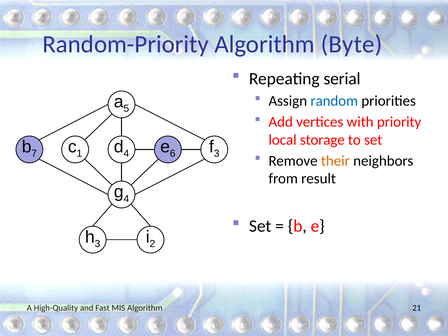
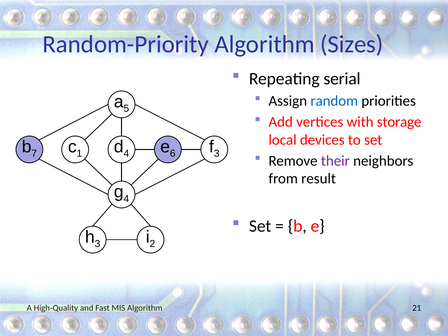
Byte: Byte -> Sizes (352, 44)
priority: priority -> storage (399, 122)
storage: storage -> devices (322, 140)
their colour: orange -> purple (335, 161)
